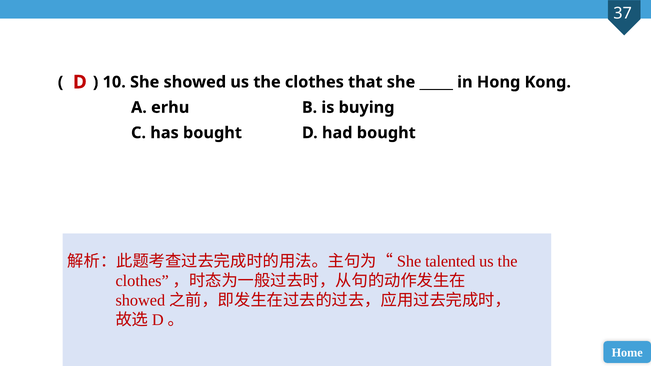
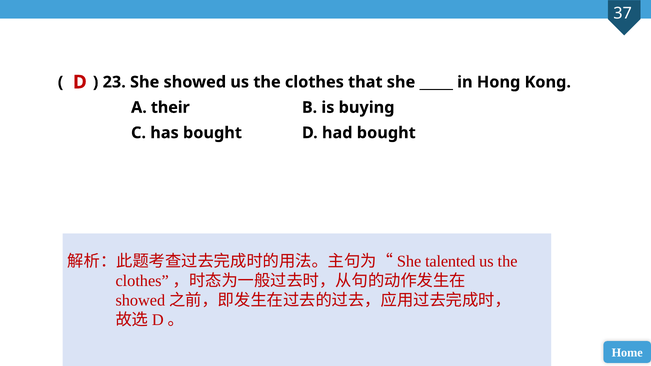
10: 10 -> 23 (114, 82)
erhu: erhu -> their (170, 108)
